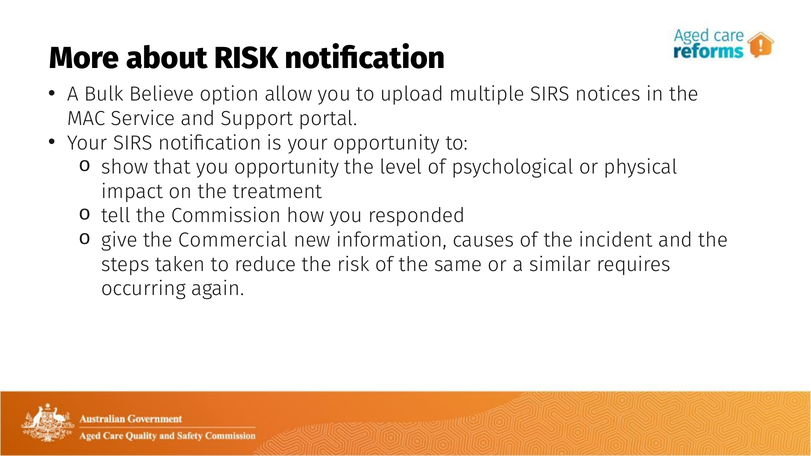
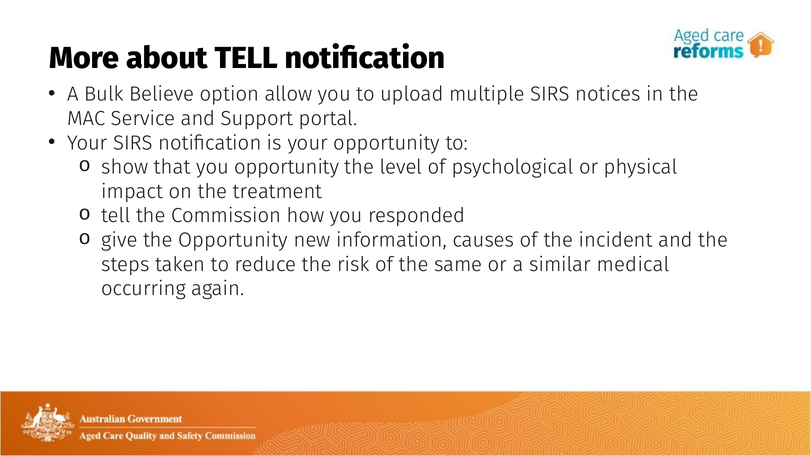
about RISK: RISK -> TELL (246, 58)
the Commercial: Commercial -> Opportunity (233, 240)
requires: requires -> medical (633, 265)
